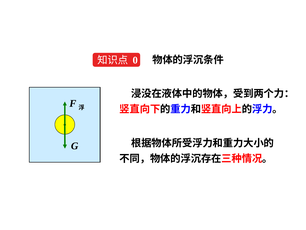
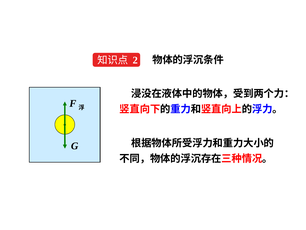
0: 0 -> 2 (135, 60)
